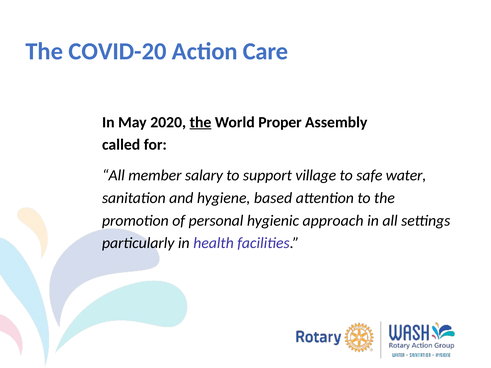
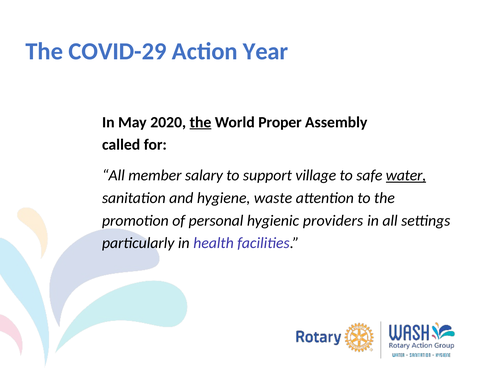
COVID-20: COVID-20 -> COVID-29 (118, 52)
Care: Care -> Year (266, 52)
water underline: none -> present (406, 176)
based: based -> waste (273, 198)
approach: approach -> providers (333, 221)
